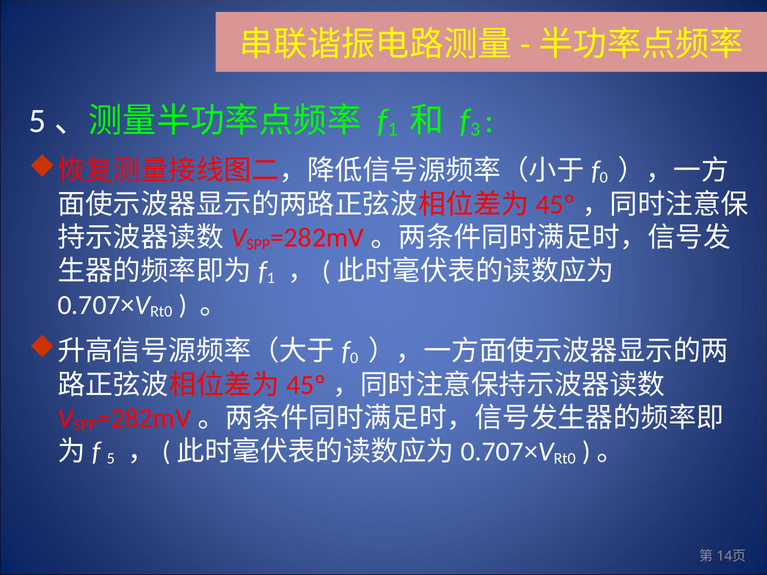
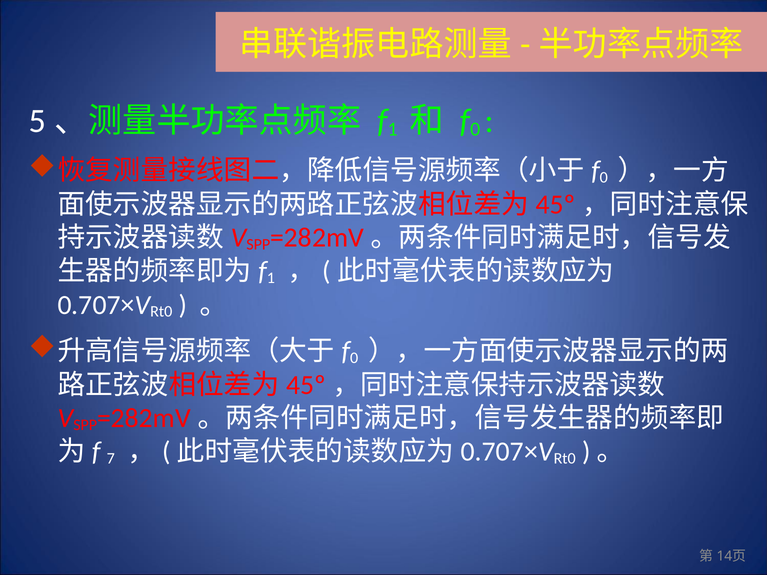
3: 3 -> 0 (475, 129)
5: 5 -> 7 (111, 459)
